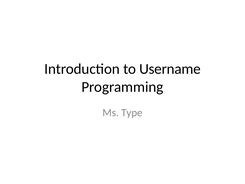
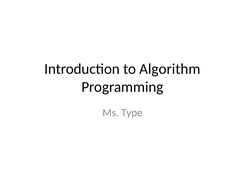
Username: Username -> Algorithm (170, 69)
